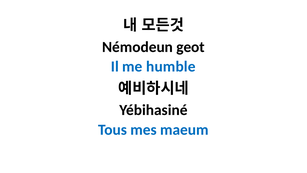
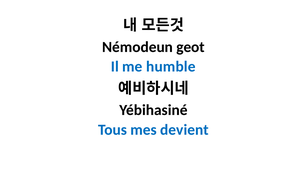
maeum: maeum -> devient (184, 129)
